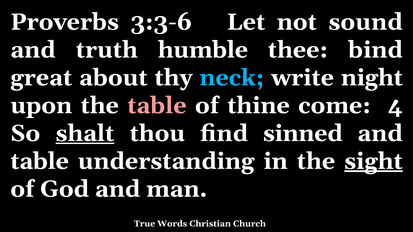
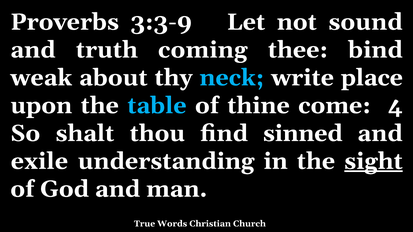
3:3-6: 3:3-6 -> 3:3-9 (161, 22)
humble: humble -> coming (203, 50)
great: great -> weak (41, 78)
night: night -> place (372, 78)
table colour: pink -> light blue (157, 106)
shalt underline: present -> none (85, 134)
table: table -> exile (39, 161)
